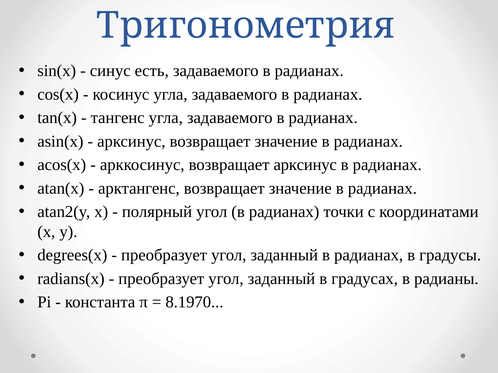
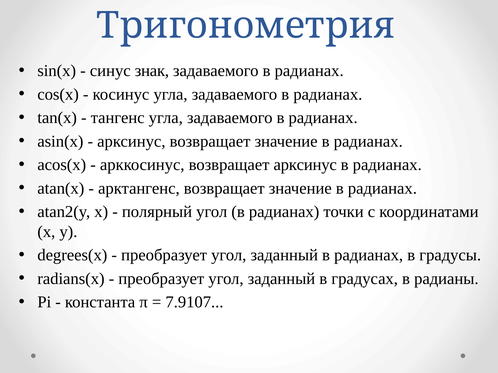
есть: есть -> знак (152, 71)
8.1970: 8.1970 -> 7.9107 (194, 302)
